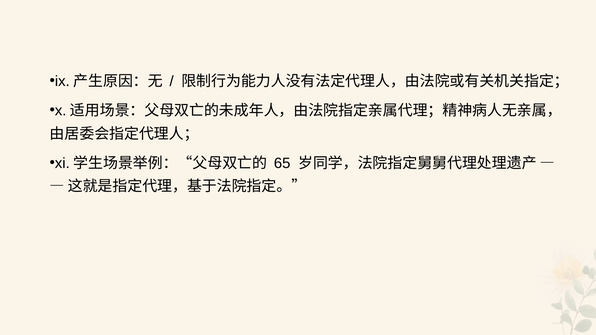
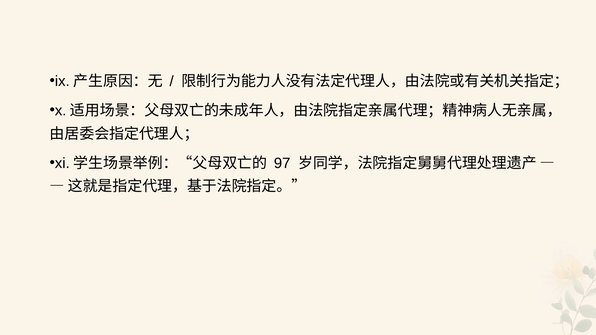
65: 65 -> 97 (282, 163)
